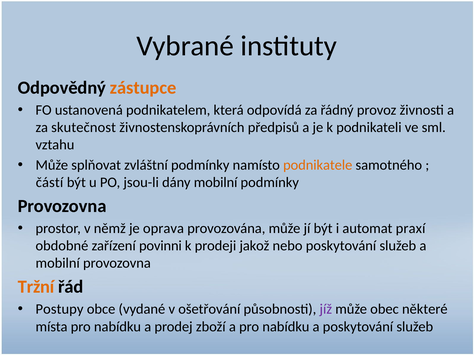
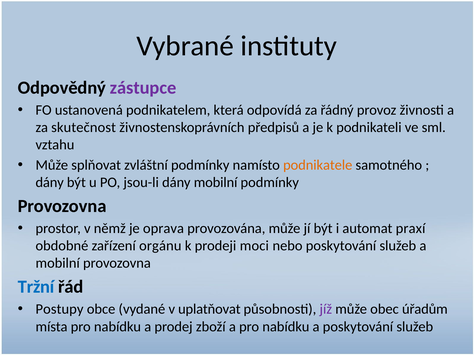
zástupce colour: orange -> purple (143, 88)
částí: částí -> dány (50, 183)
povinni: povinni -> orgánu (160, 246)
jakož: jakož -> moci (254, 246)
Tržní colour: orange -> blue (36, 287)
ošetřování: ošetřování -> uplatňovat (209, 310)
některé: některé -> úřadům (425, 310)
